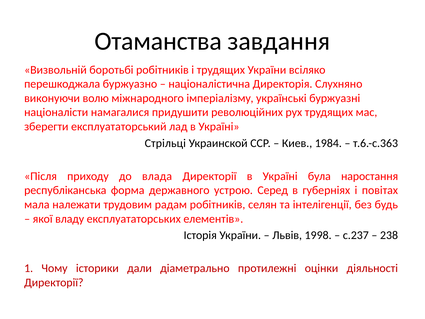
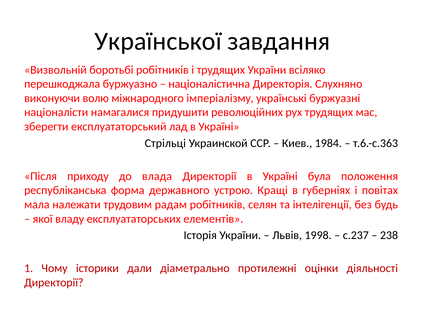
Отаманства: Отаманства -> Української (158, 41)
наростання: наростання -> положення (370, 176)
Серед: Серед -> Кращі (273, 190)
